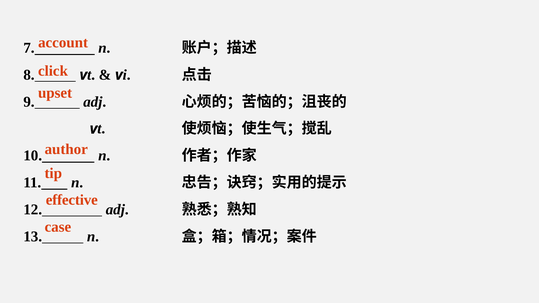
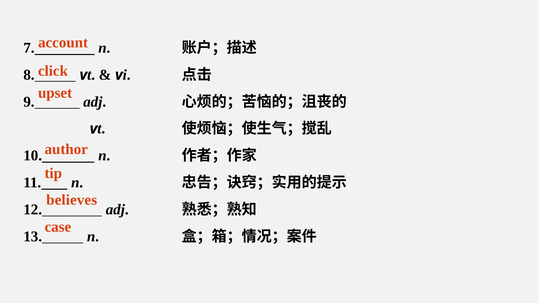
effective: effective -> believes (72, 200)
